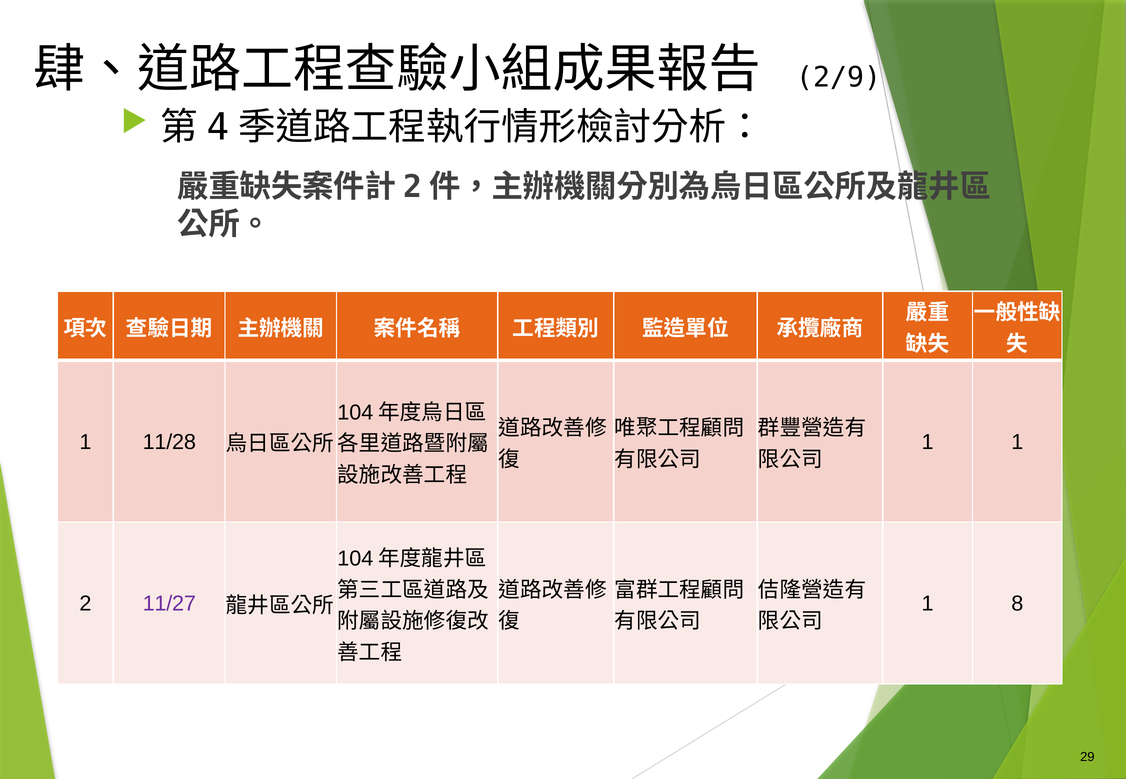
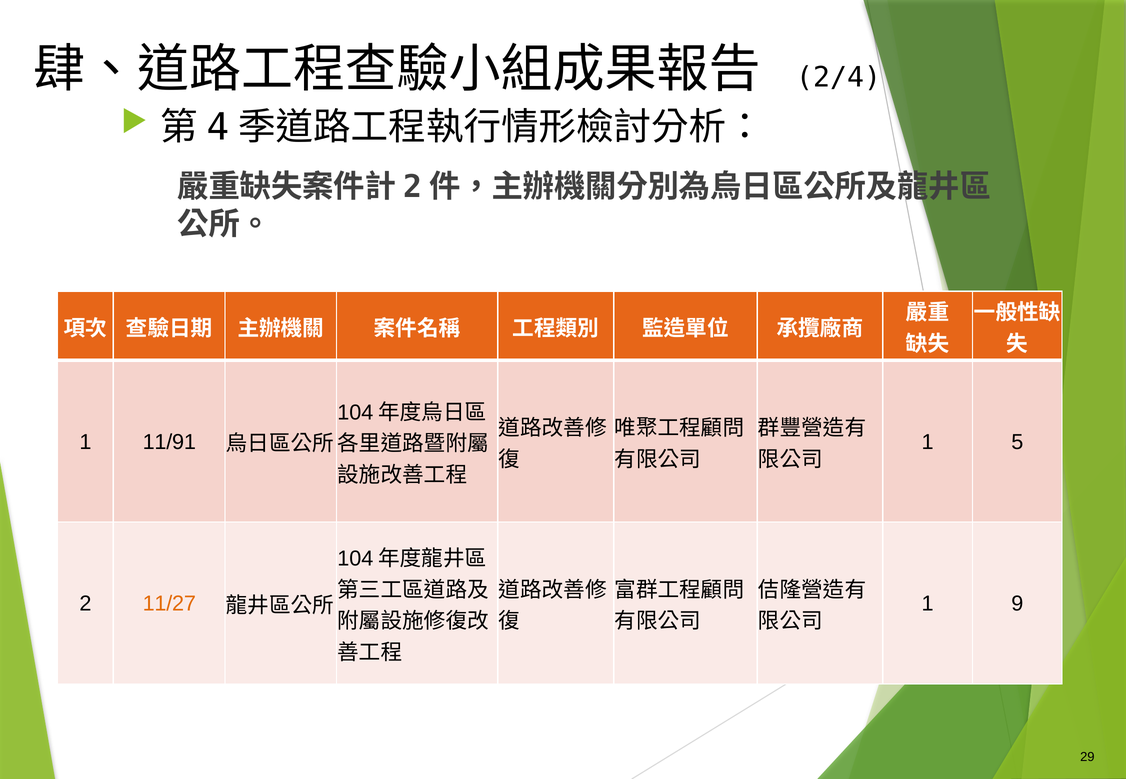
2/9: 2/9 -> 2/4 (839, 78)
11/28: 11/28 -> 11/91 (169, 442)
1 1: 1 -> 5 (1017, 442)
11/27 colour: purple -> orange (169, 604)
8: 8 -> 9 (1017, 604)
